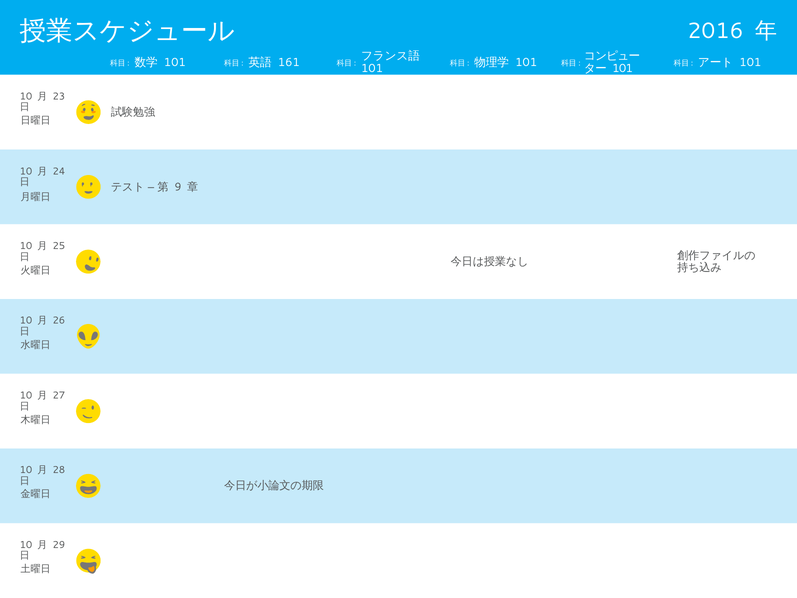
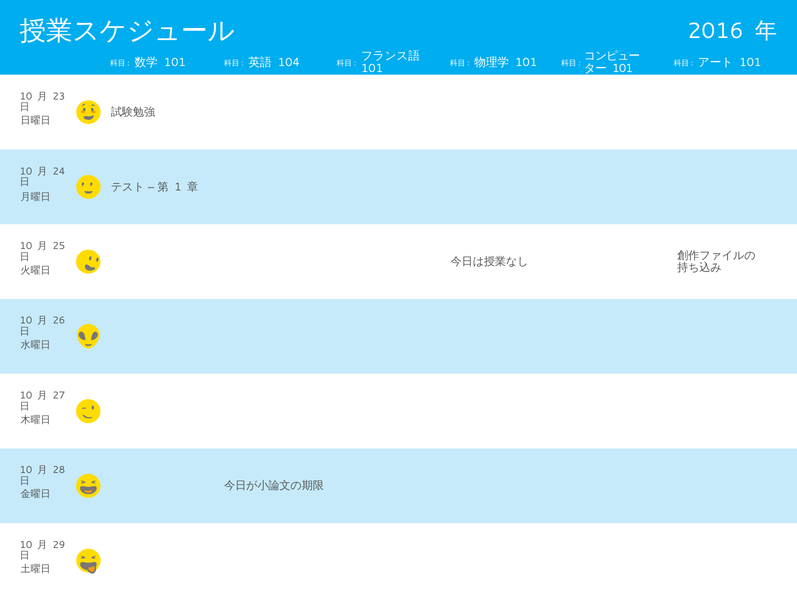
161: 161 -> 104 (289, 62)
9: 9 -> 1 (178, 187)
